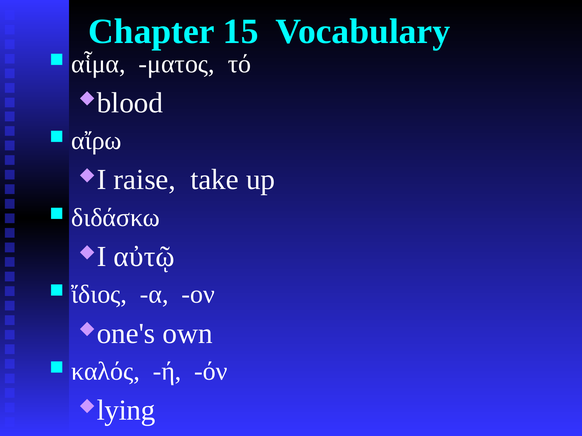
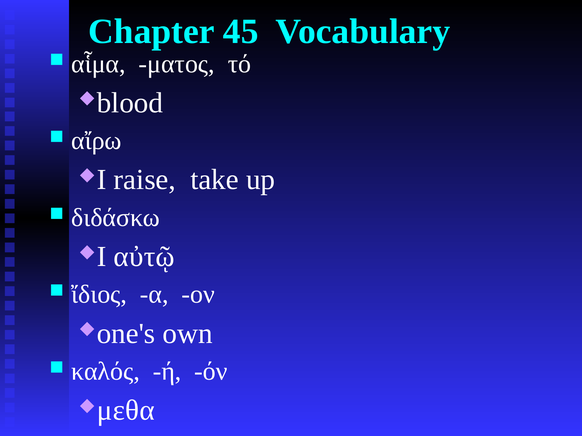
15: 15 -> 45 (241, 32)
lying: lying -> μεθα (126, 411)
